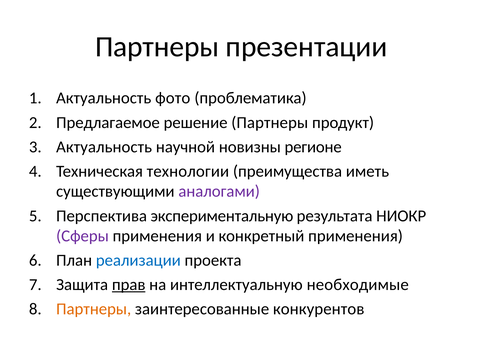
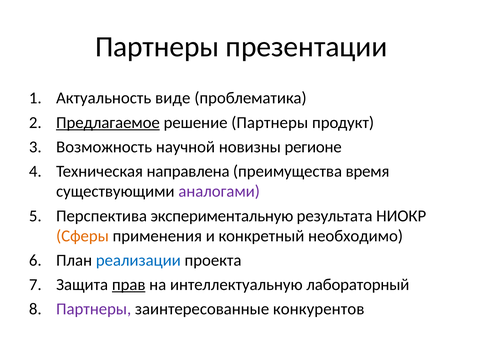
фото: фото -> виде (173, 98)
Предлагаемое underline: none -> present (108, 123)
Актуальность: Актуальность -> Возможность (104, 147)
технологии: технологии -> направлена (188, 171)
иметь: иметь -> время (368, 171)
Сферы colour: purple -> orange (83, 236)
конкретный применения: применения -> необходимо (356, 236)
необходимые: необходимые -> лабораторный (358, 285)
Партнеры colour: orange -> purple (94, 309)
